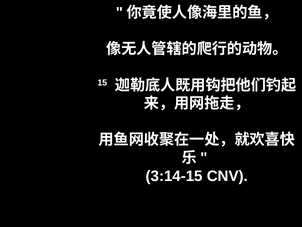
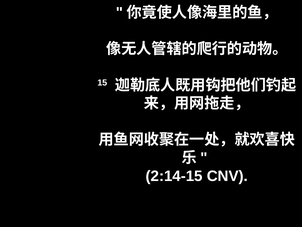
3:14-15: 3:14-15 -> 2:14-15 (174, 176)
